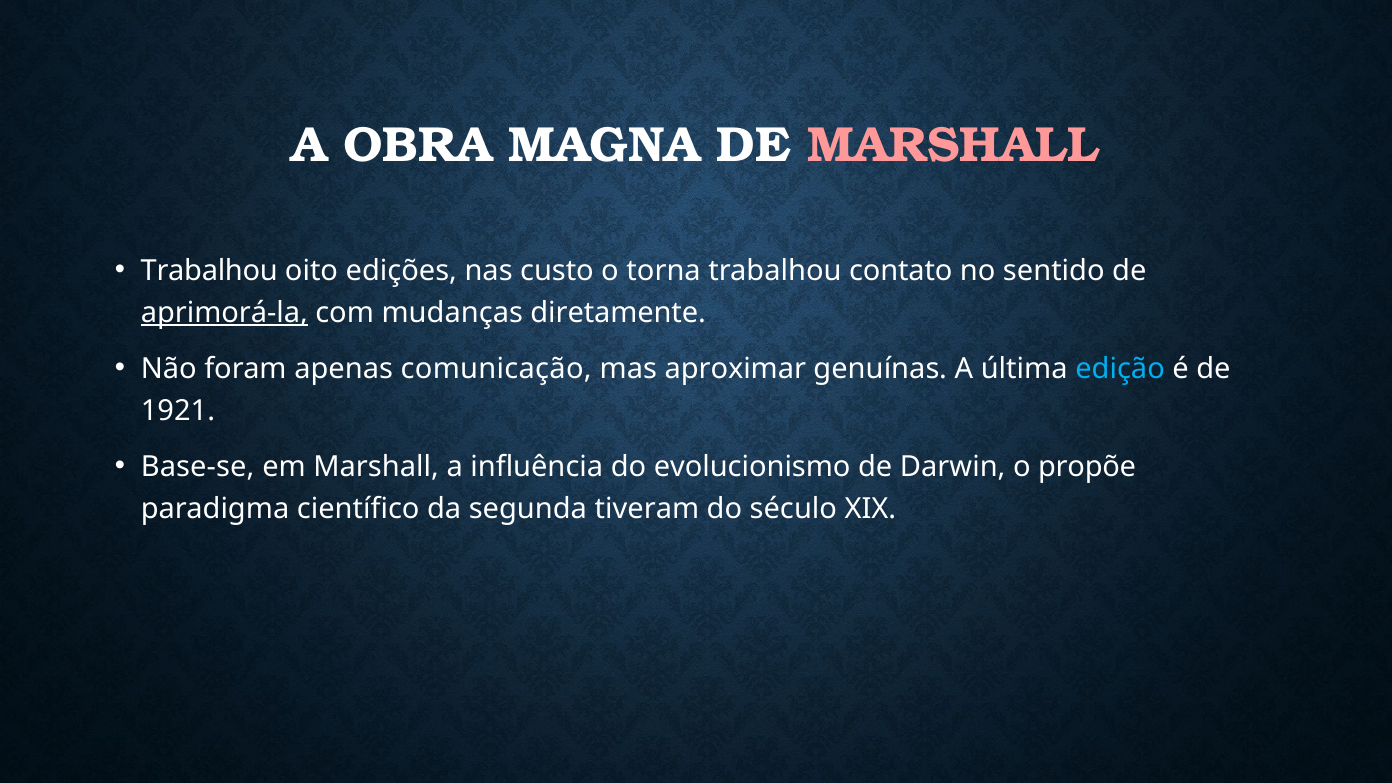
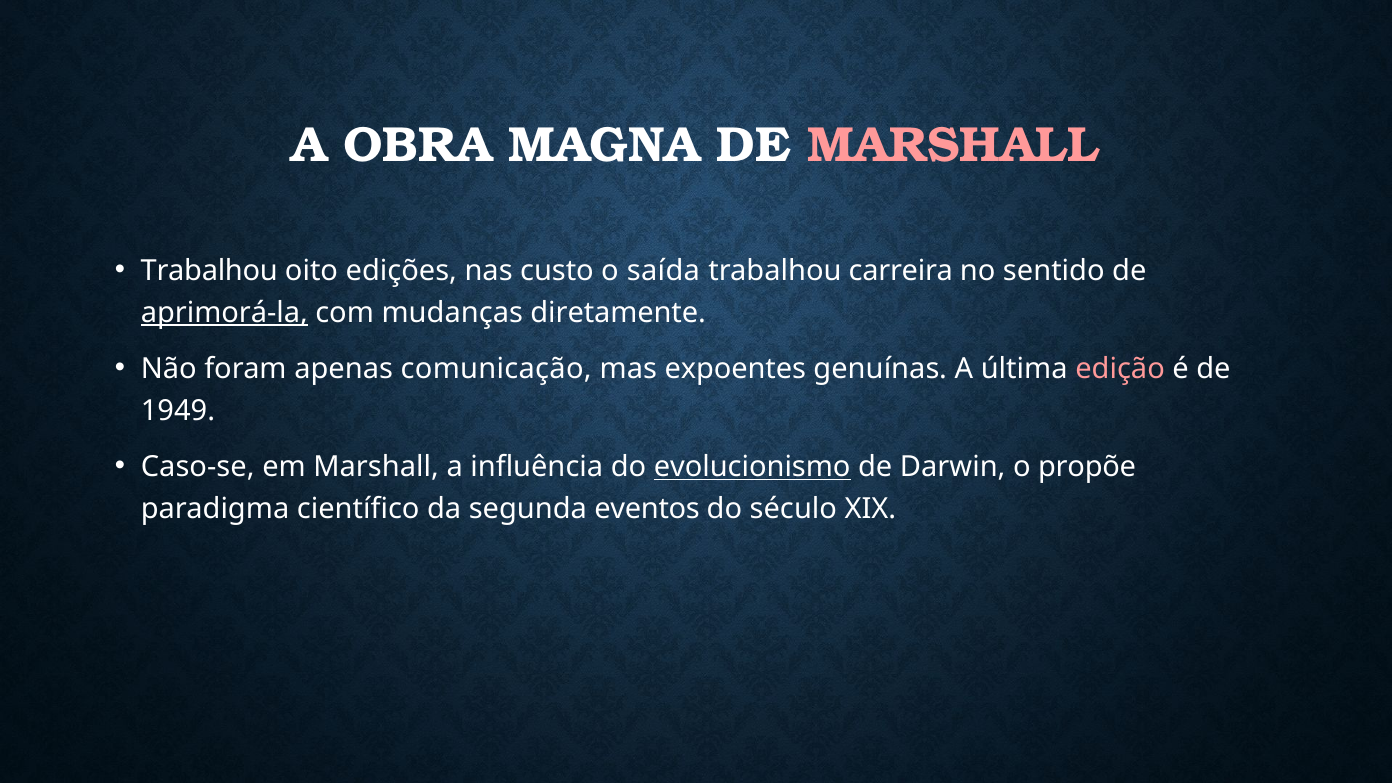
torna: torna -> saída (663, 271)
contato: contato -> carreira (901, 271)
aproximar: aproximar -> expoentes (735, 369)
edição colour: light blue -> pink (1120, 369)
1921: 1921 -> 1949 (178, 411)
Base-se: Base-se -> Caso-se (198, 467)
evolucionismo underline: none -> present (752, 467)
tiveram: tiveram -> eventos (647, 509)
